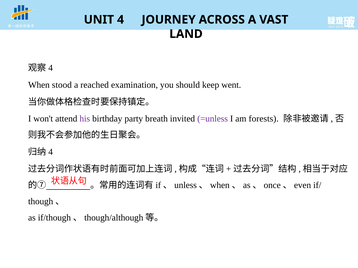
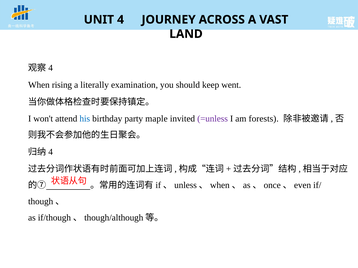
stood: stood -> rising (62, 85)
reached: reached -> literally (95, 85)
his colour: purple -> blue (85, 119)
breath: breath -> maple (156, 119)
